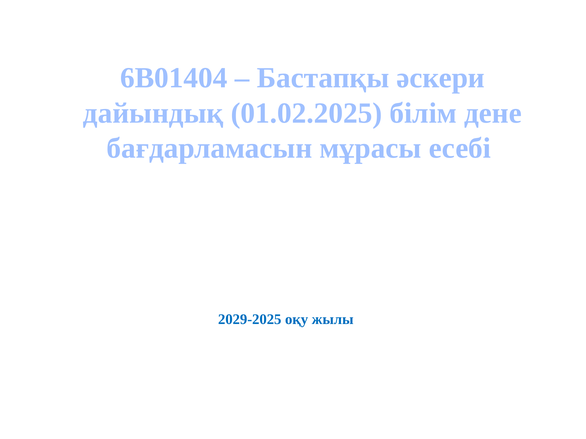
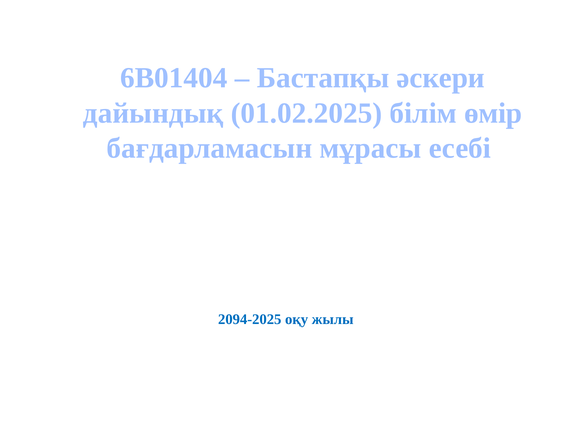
дене: дене -> өмір (493, 113)
2029-2025: 2029-2025 -> 2094-2025 (250, 320)
